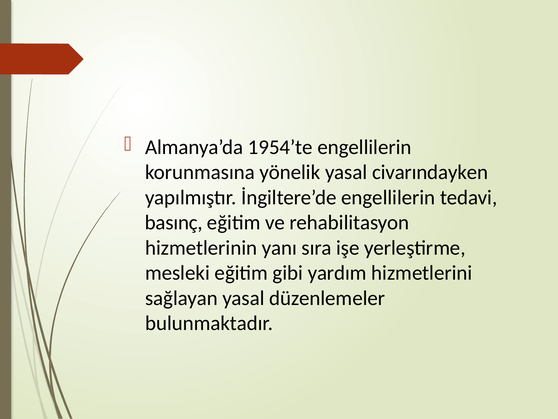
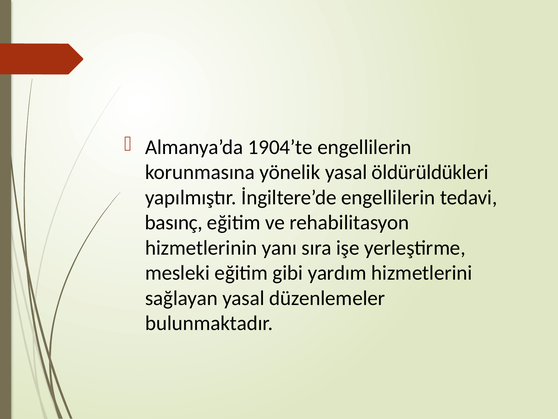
1954’te: 1954’te -> 1904’te (280, 147)
civarındayken: civarındayken -> öldürüldükleri (430, 172)
